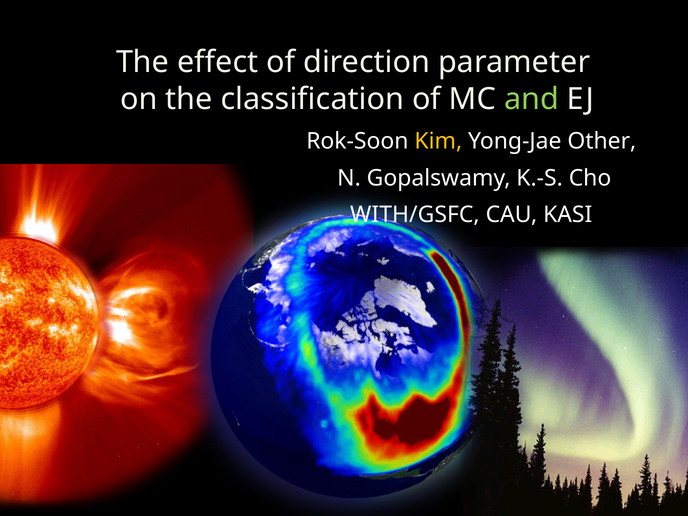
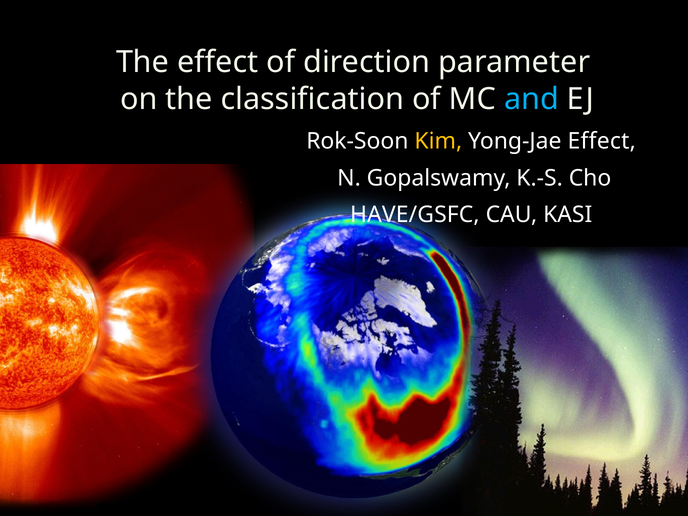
and colour: light green -> light blue (531, 99)
Yong-Jae Other: Other -> Effect (602, 141)
WITH/GSFC: WITH/GSFC -> HAVE/GSFC (415, 215)
